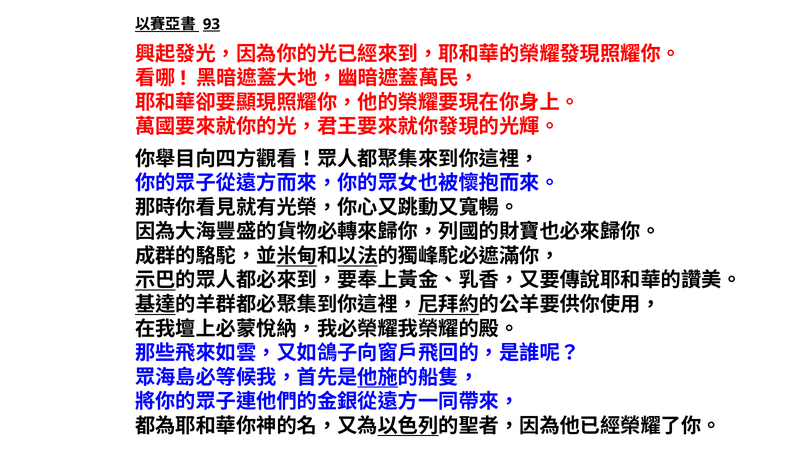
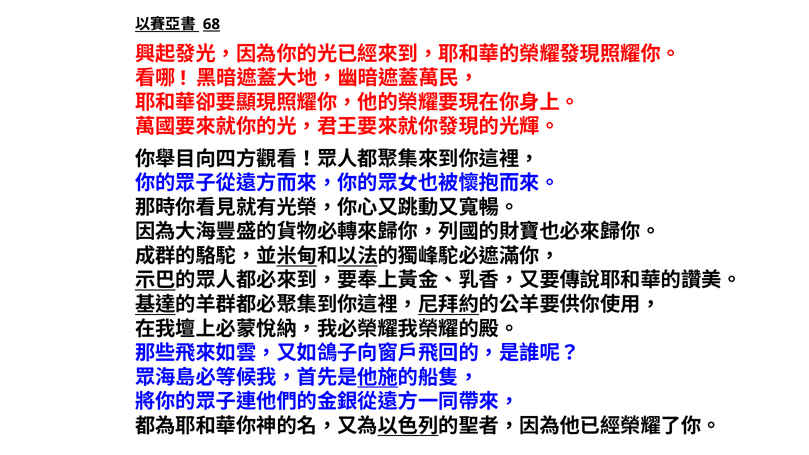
93: 93 -> 68 (211, 24)
